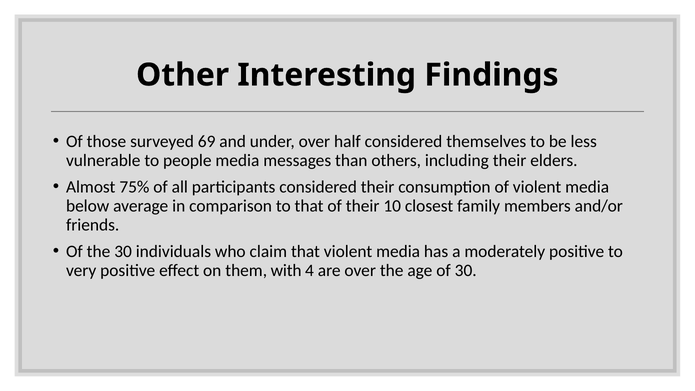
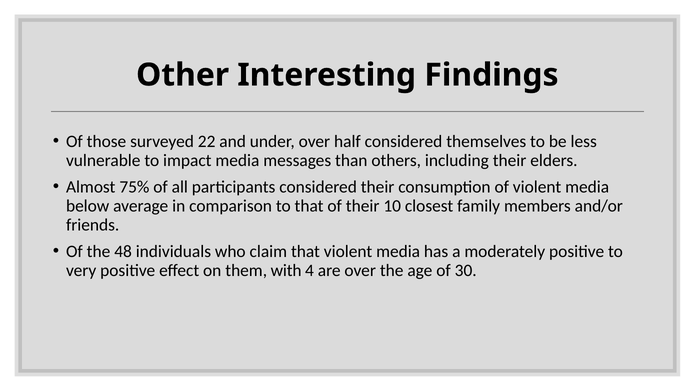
69: 69 -> 22 (207, 141)
people: people -> impact (187, 161)
the 30: 30 -> 48 (123, 251)
